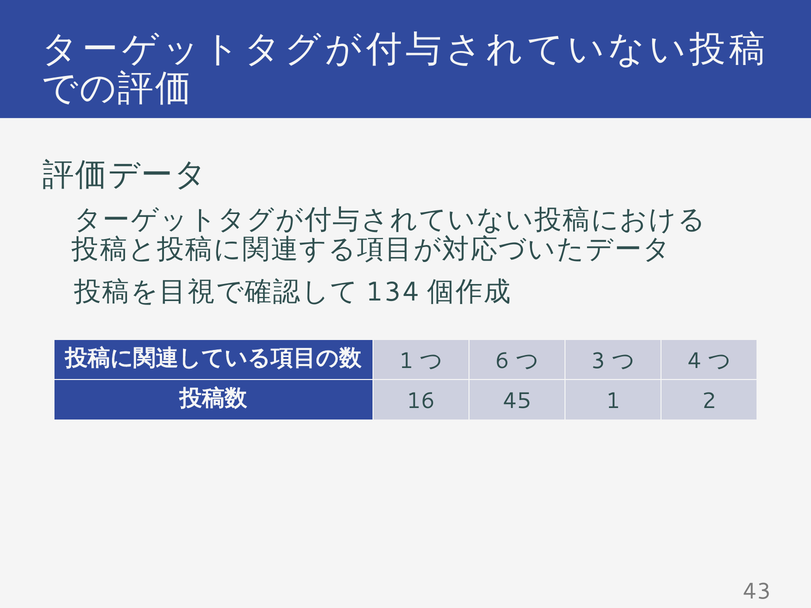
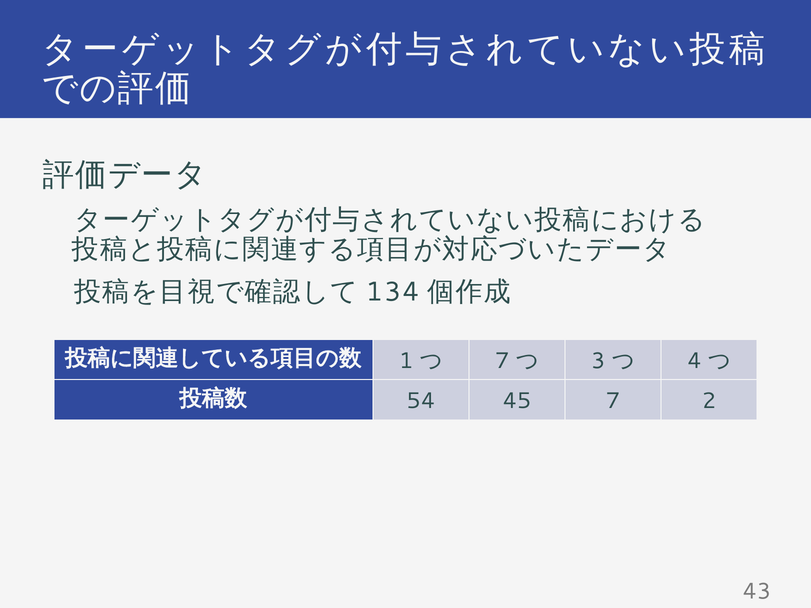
6: 6 -> 7 (502, 361)
16: 16 -> 54 (421, 401)
45 1: 1 -> 7 (613, 401)
